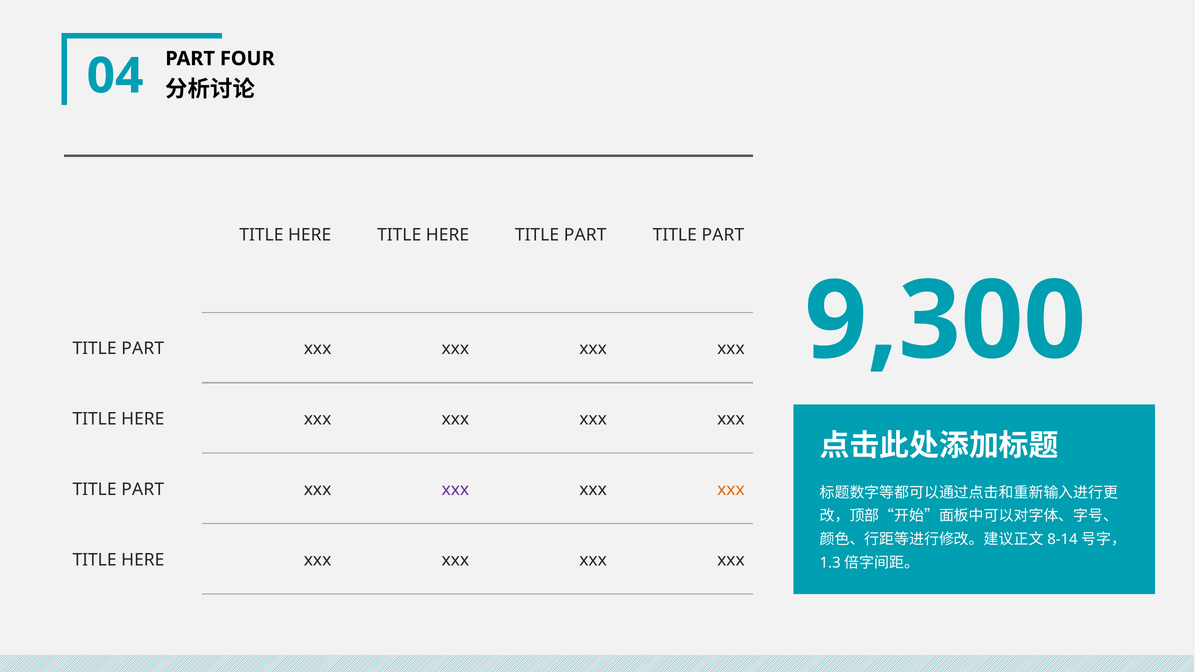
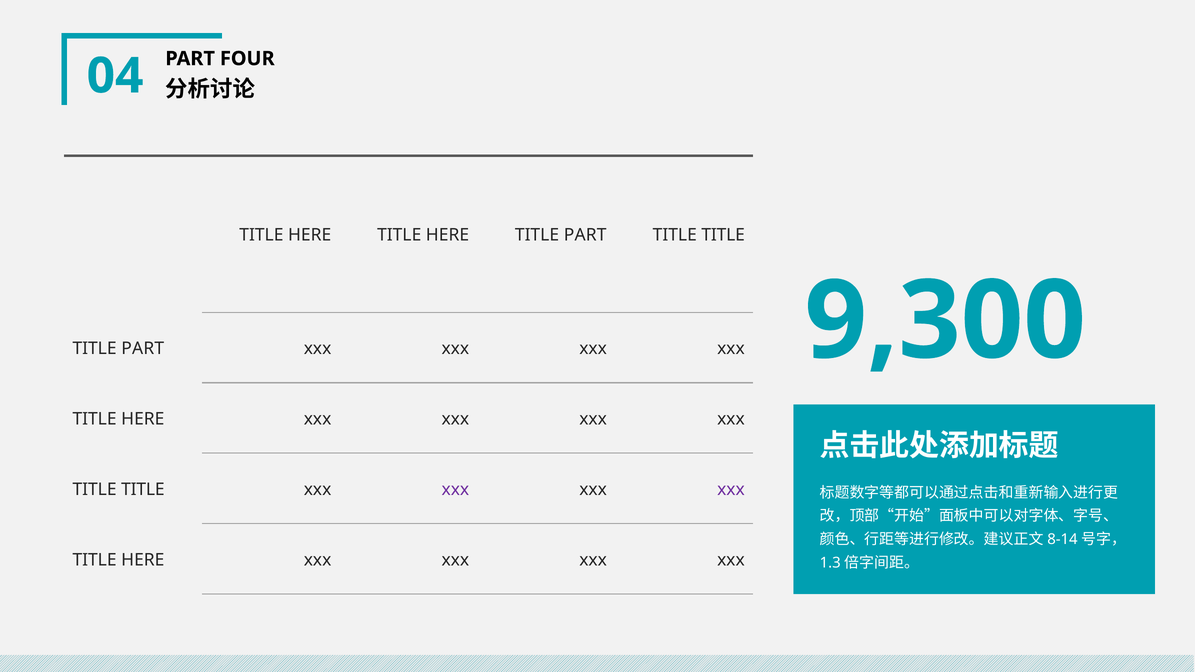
PART: PART -> TITLE (723, 235)
PART: PART -> TITLE (143, 490)
xxx colour: orange -> purple (731, 490)
